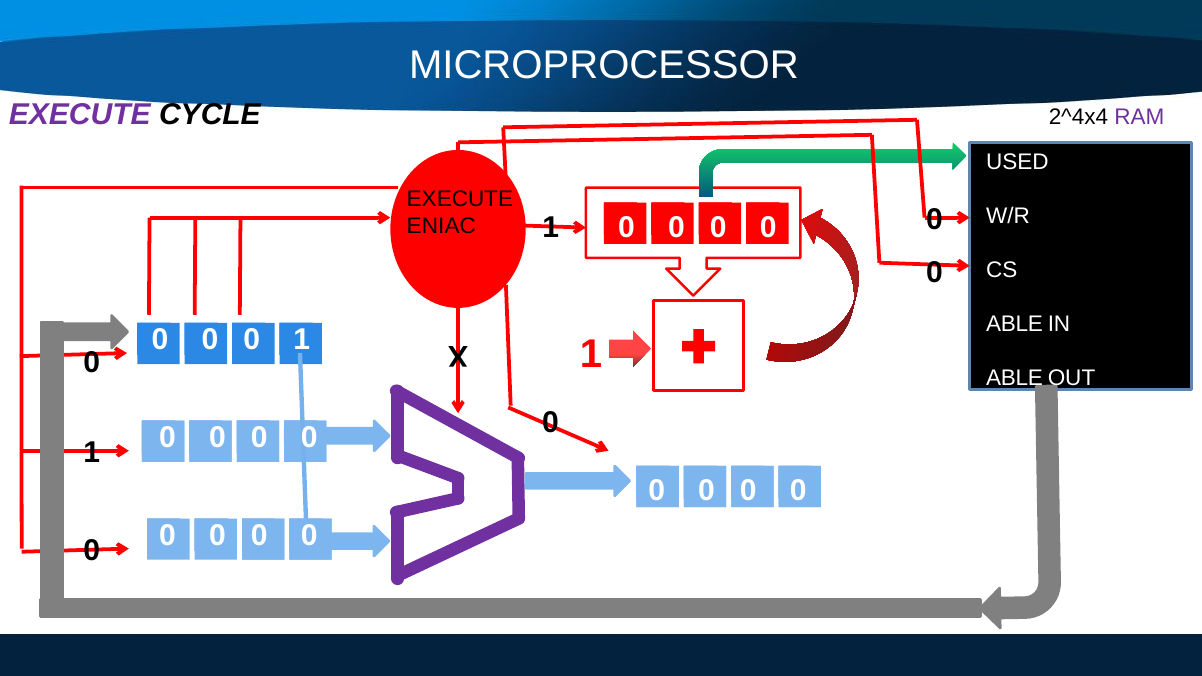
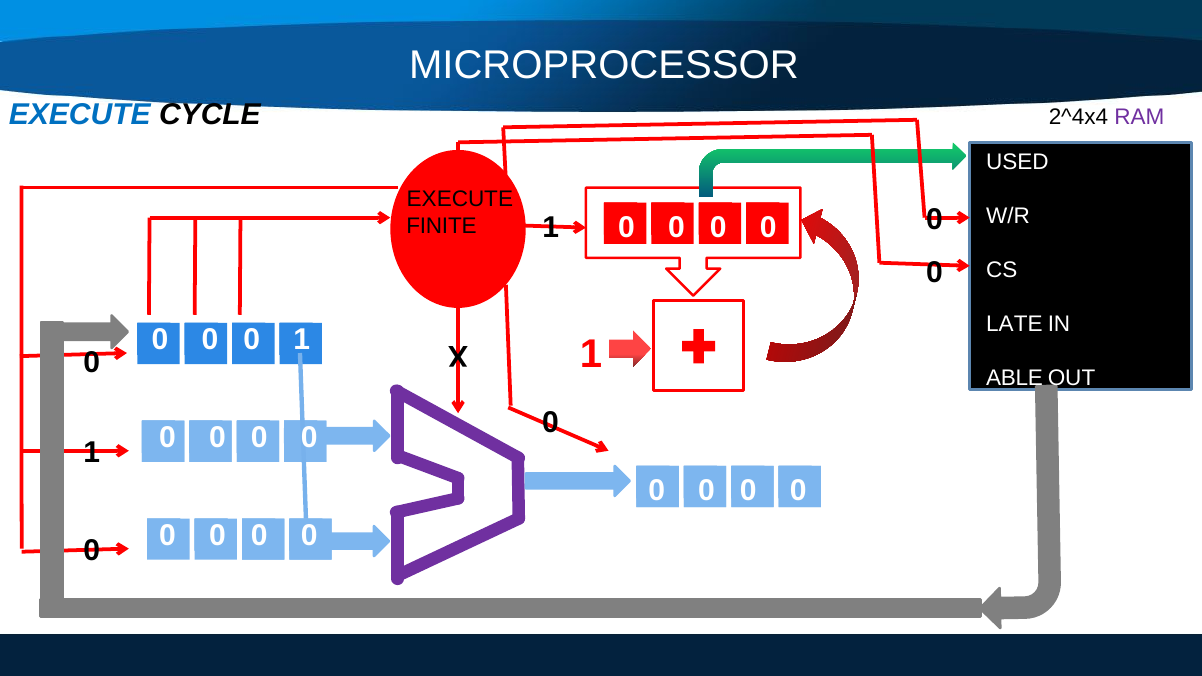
EXECUTE colour: purple -> blue (80, 114)
ENIAC: ENIAC -> FINITE (441, 227)
ABLE: ABLE -> LATE (1014, 324)
